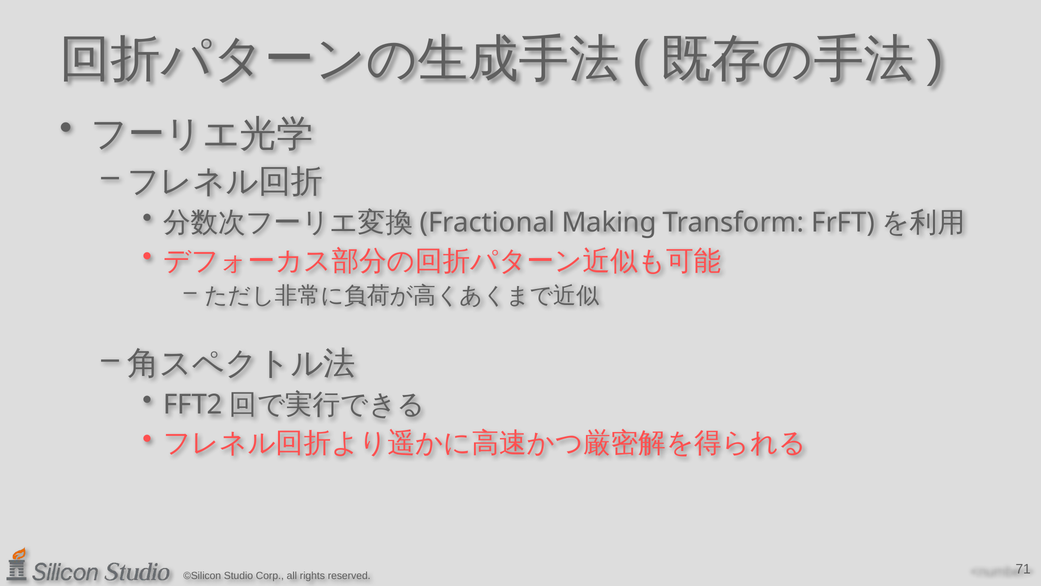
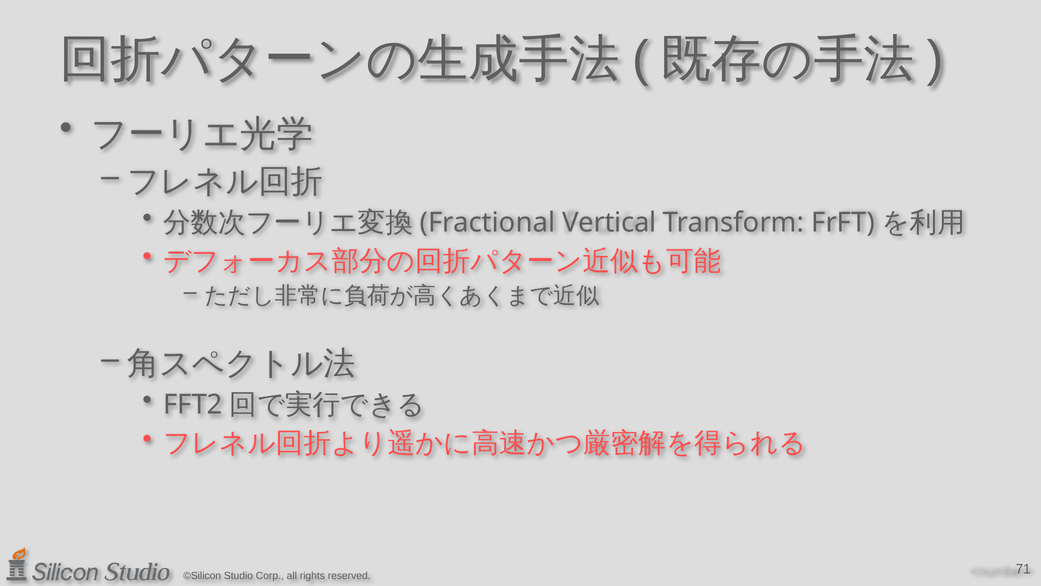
Making: Making -> Vertical (609, 222)
